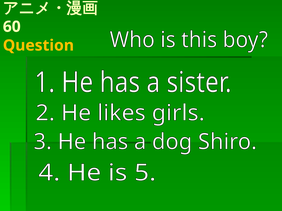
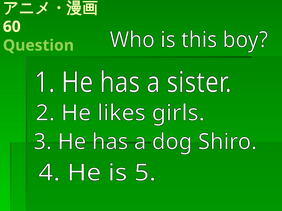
Question colour: yellow -> light green (38, 46)
